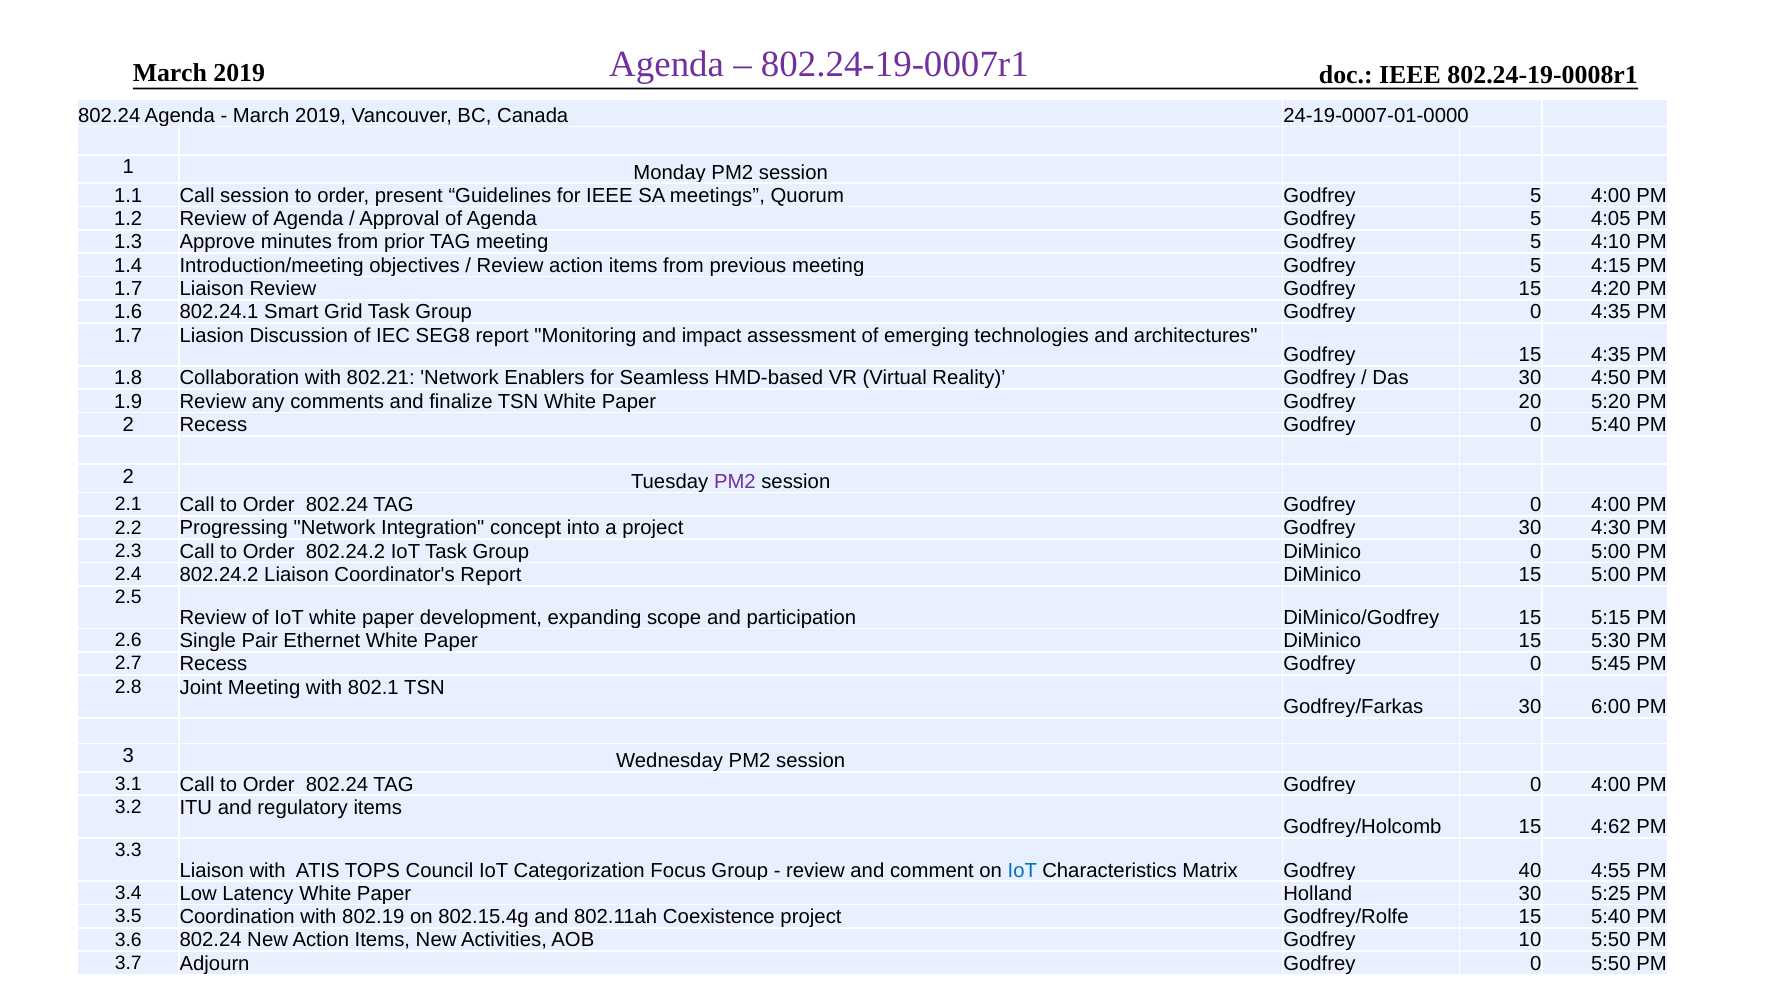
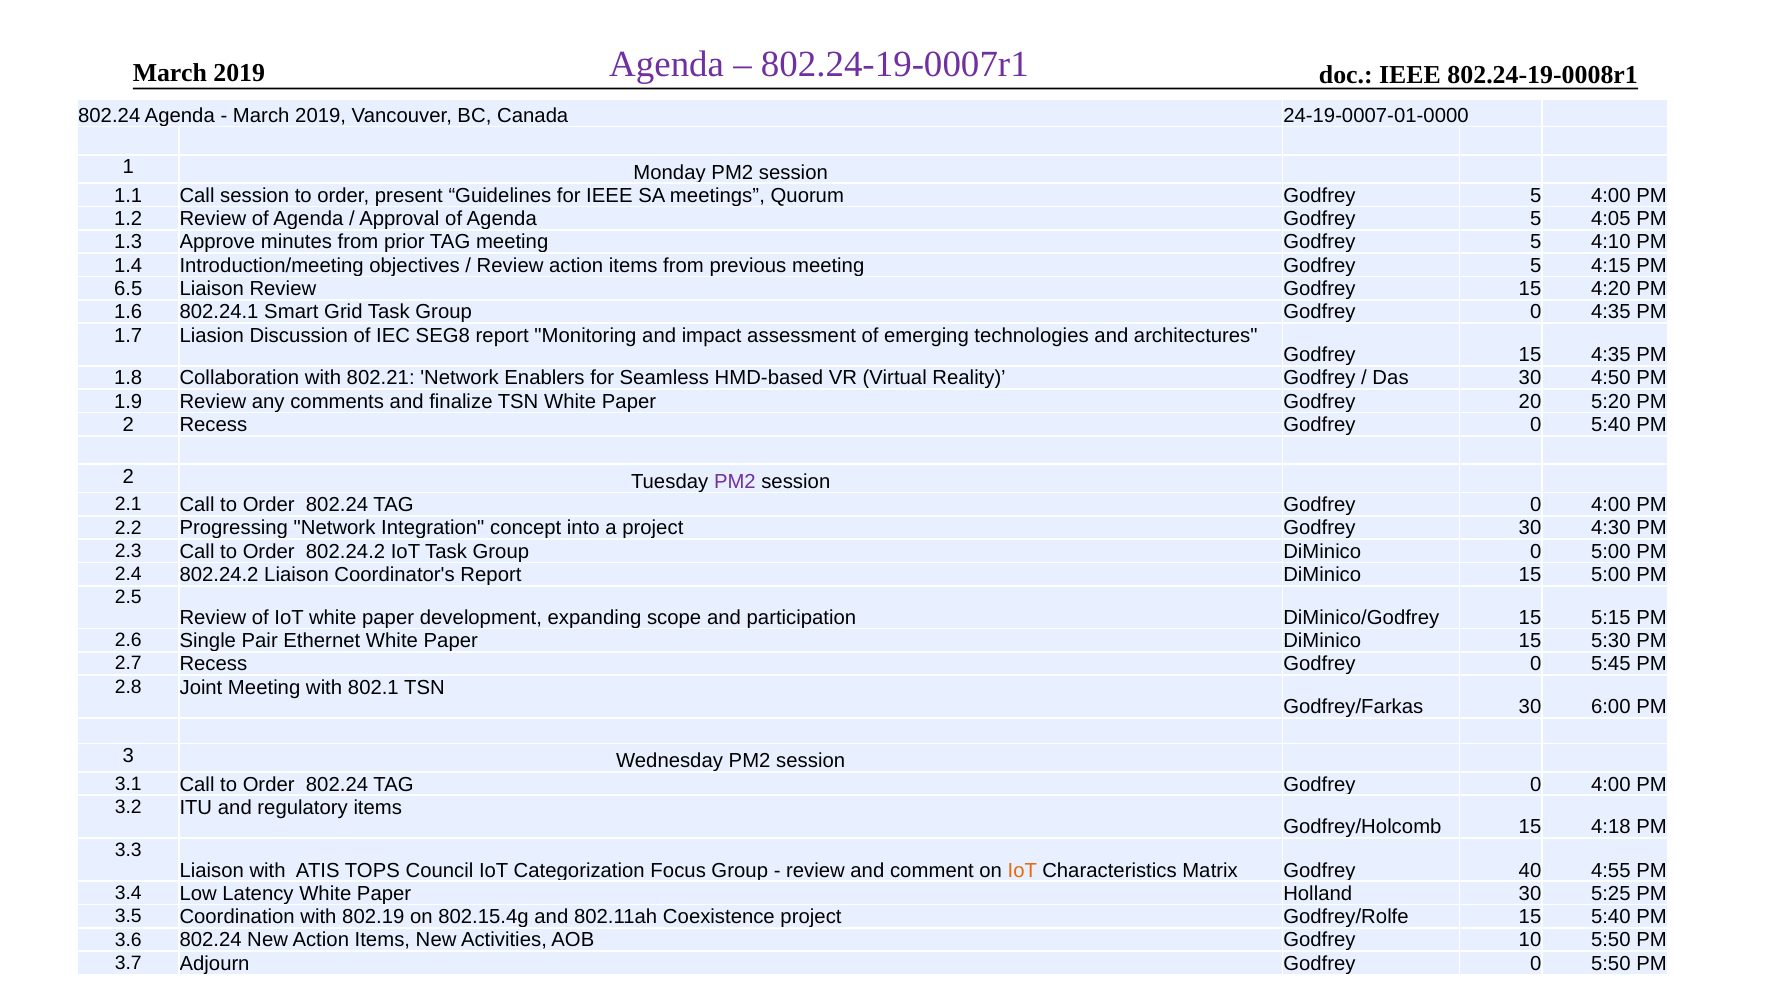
1.7: 1.7 -> 6.5 (128, 289)
4:62: 4:62 -> 4:18 (1611, 827)
IoT colour: blue -> orange (1022, 870)
